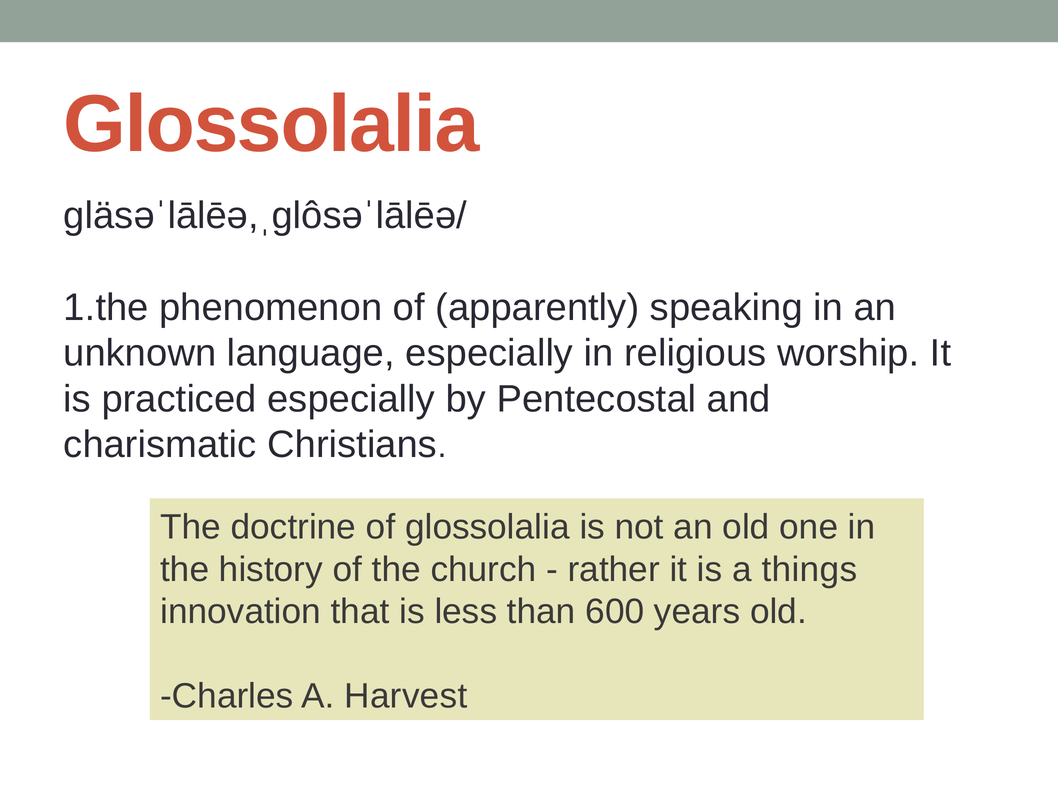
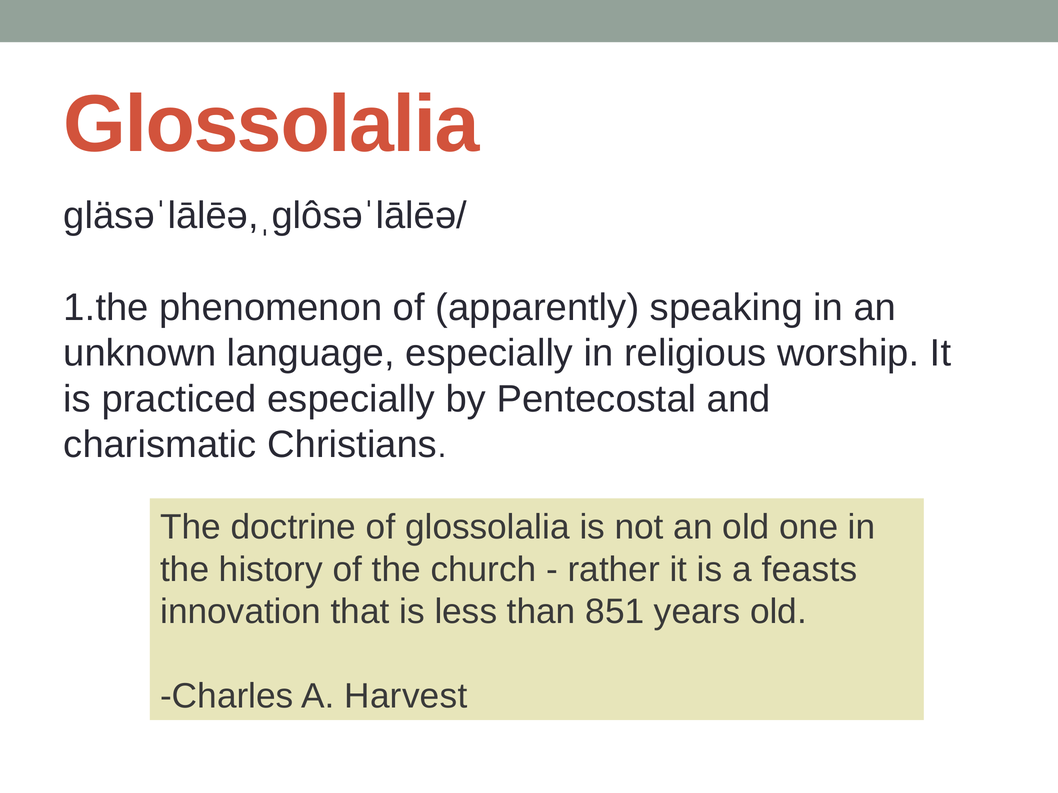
things: things -> feasts (809, 570)
600: 600 -> 851 (615, 612)
